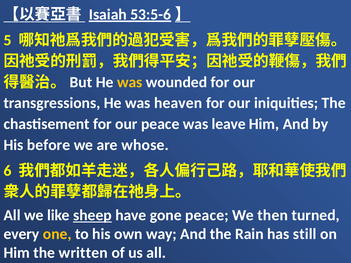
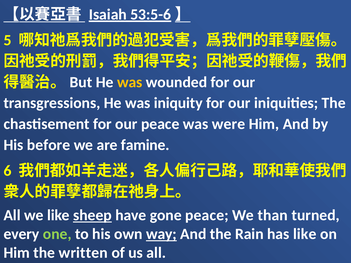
heaven: heaven -> iniquity (178, 103)
leave: leave -> were (228, 124)
whose: whose -> famine (145, 145)
then: then -> than (273, 216)
one colour: yellow -> light green (57, 234)
way underline: none -> present (161, 234)
has still: still -> like (305, 234)
